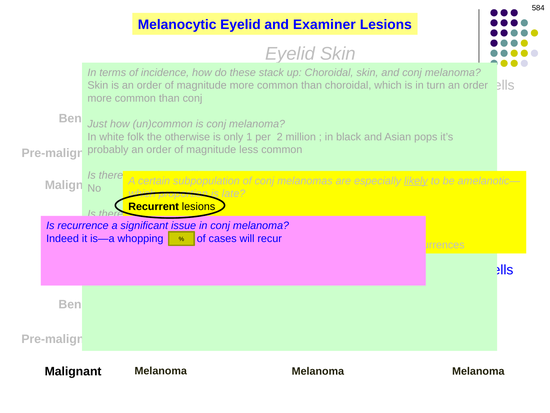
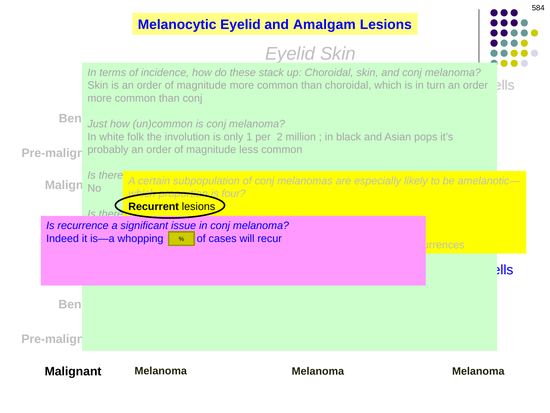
Examiner: Examiner -> Amalgam (324, 25)
otherwise: otherwise -> involution (187, 137)
likely underline: present -> none (416, 181)
is late: late -> four (234, 193)
